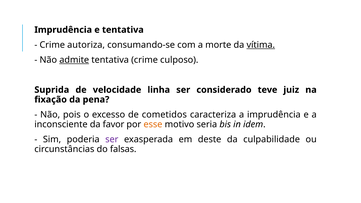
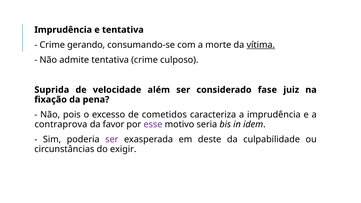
autoriza: autoriza -> gerando (86, 45)
admite underline: present -> none (74, 60)
linha: linha -> além (159, 90)
teve: teve -> fase (267, 90)
inconsciente: inconsciente -> contraprova (61, 124)
esse colour: orange -> purple (153, 124)
falsas: falsas -> exigir (123, 149)
